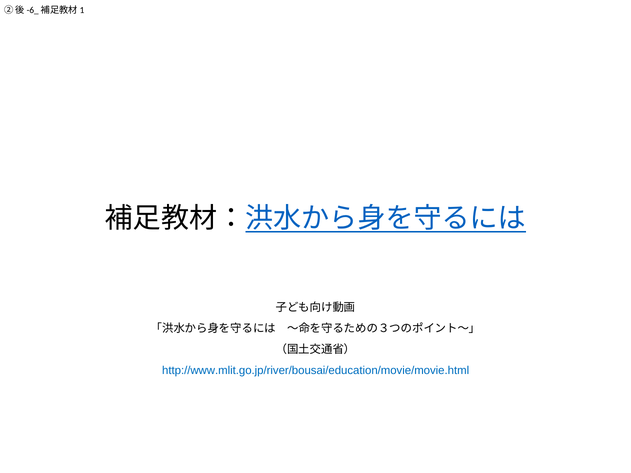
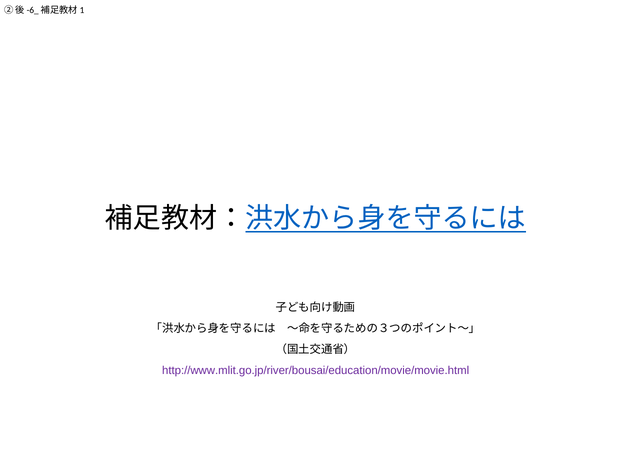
http://www.mlit.go.jp/river/bousai/education/movie/movie.html colour: blue -> purple (316, 371)
